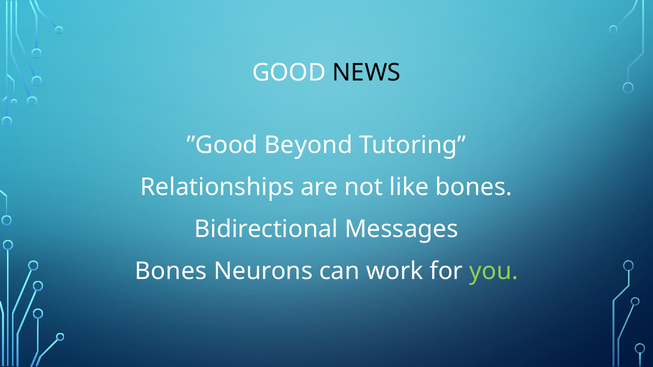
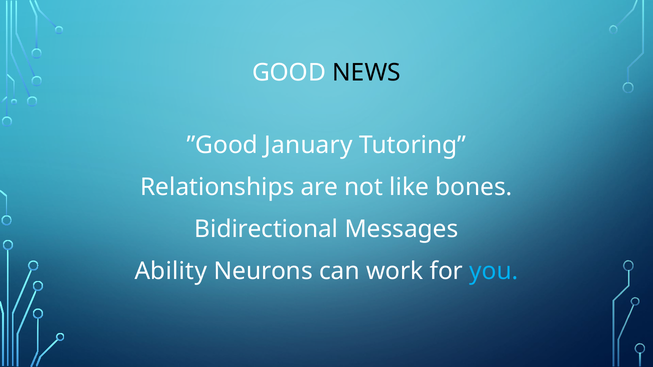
Beyond: Beyond -> January (309, 145)
Bones: Bones -> Ability (171, 271)
you colour: light green -> light blue (494, 271)
